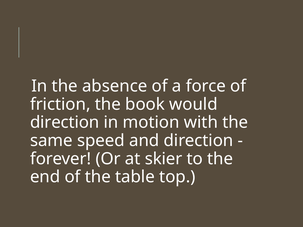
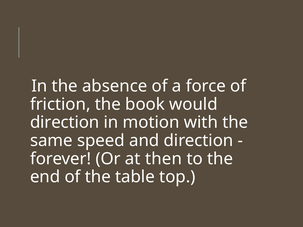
skier: skier -> then (163, 159)
